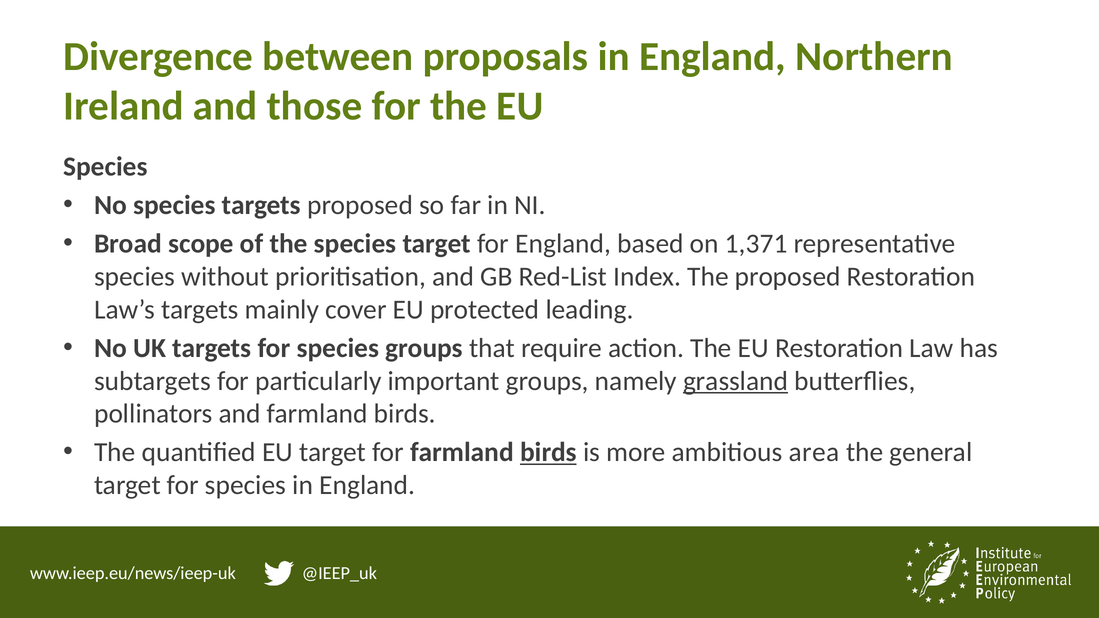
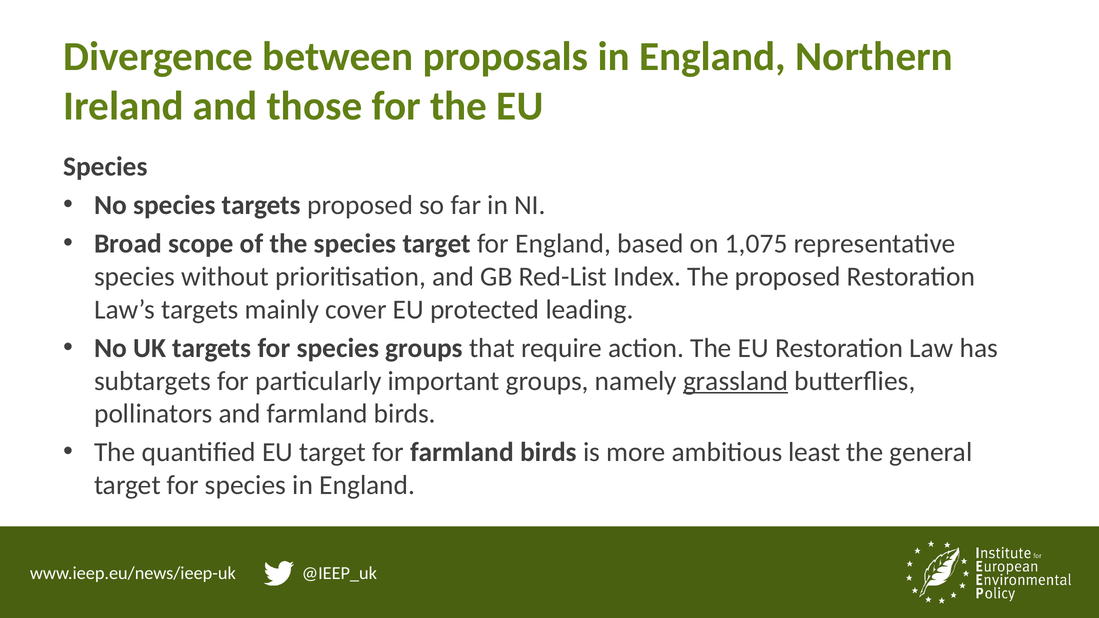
1,371: 1,371 -> 1,075 (756, 244)
birds underline: present -> none (548, 452)
area: area -> least (814, 452)
